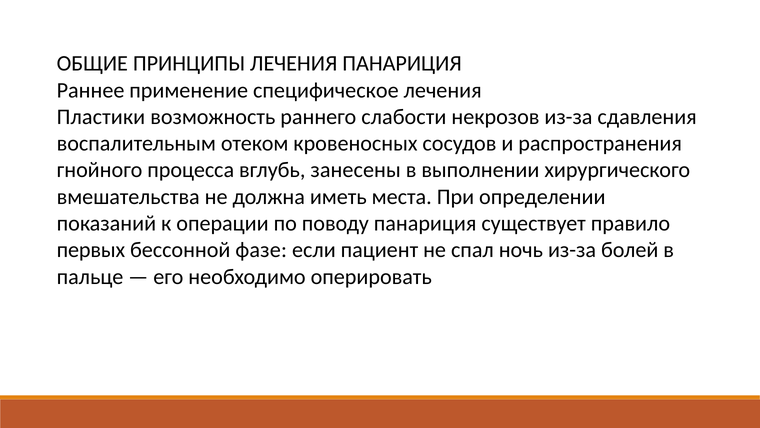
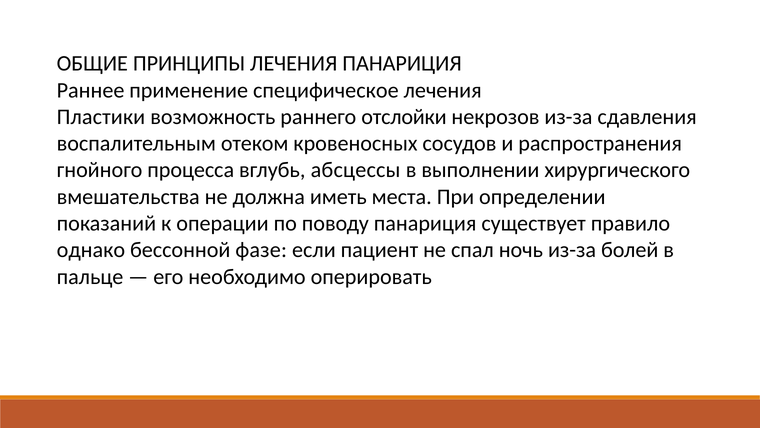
слабости: слабости -> отслойки (404, 117)
занесены: занесены -> абсцессы (356, 170)
первых: первых -> однако (91, 250)
